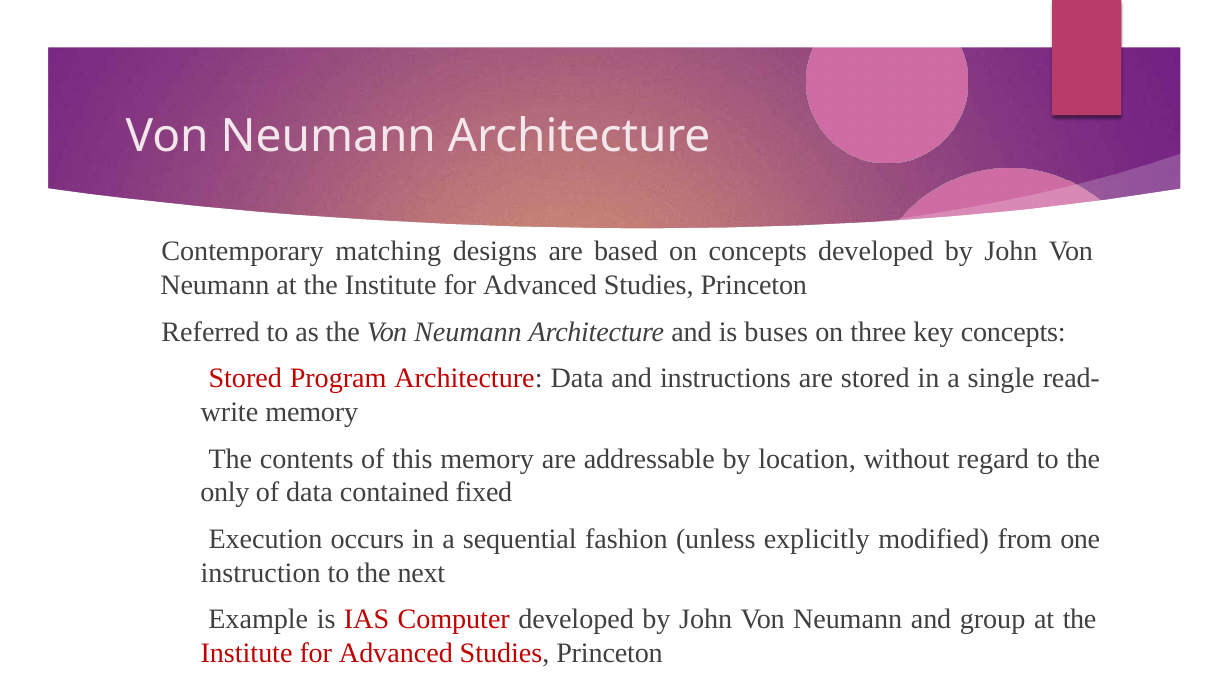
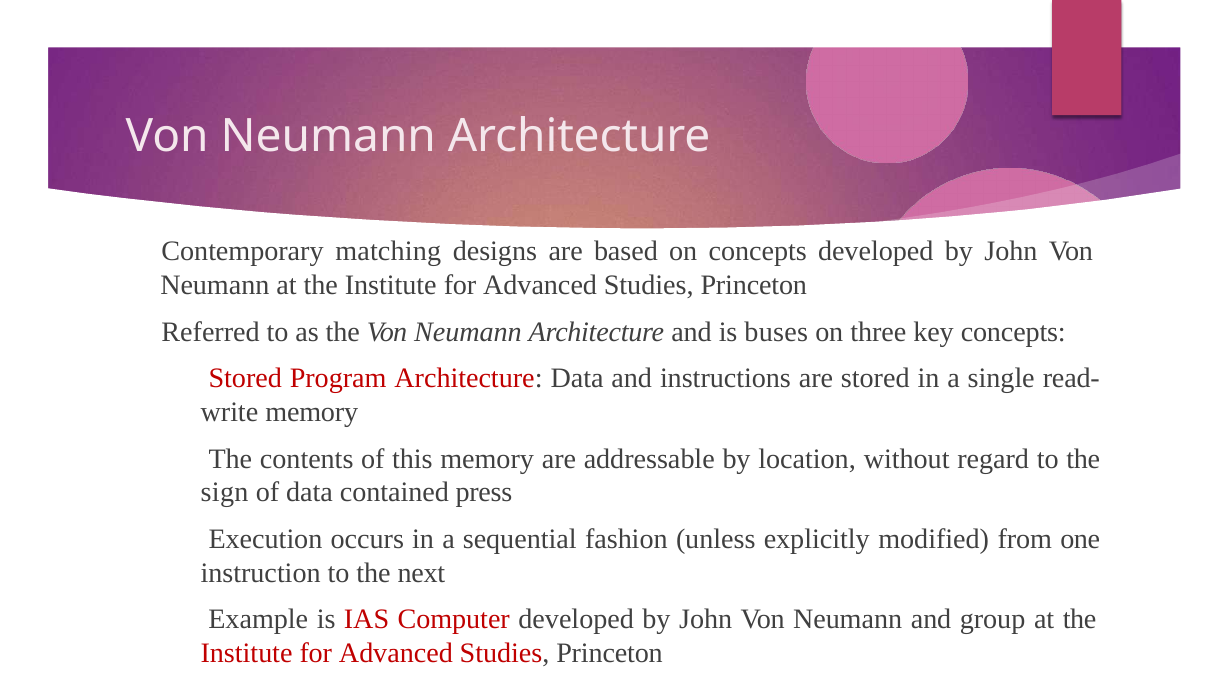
only: only -> sign (225, 493)
fixed: fixed -> press (484, 493)
